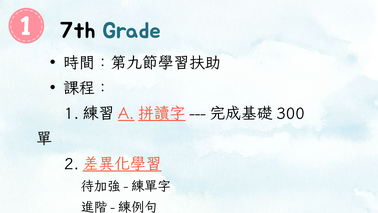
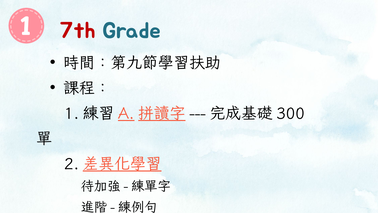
7th colour: black -> red (78, 31)
